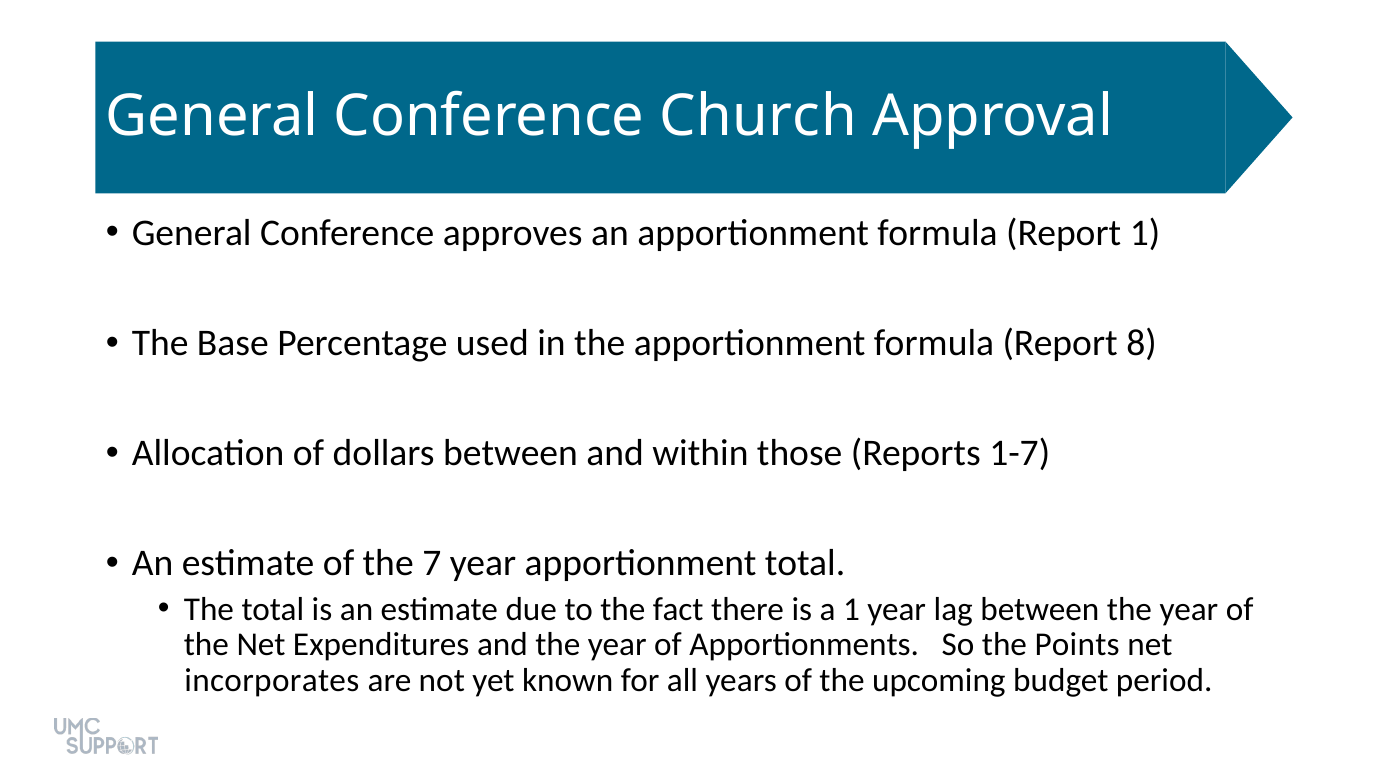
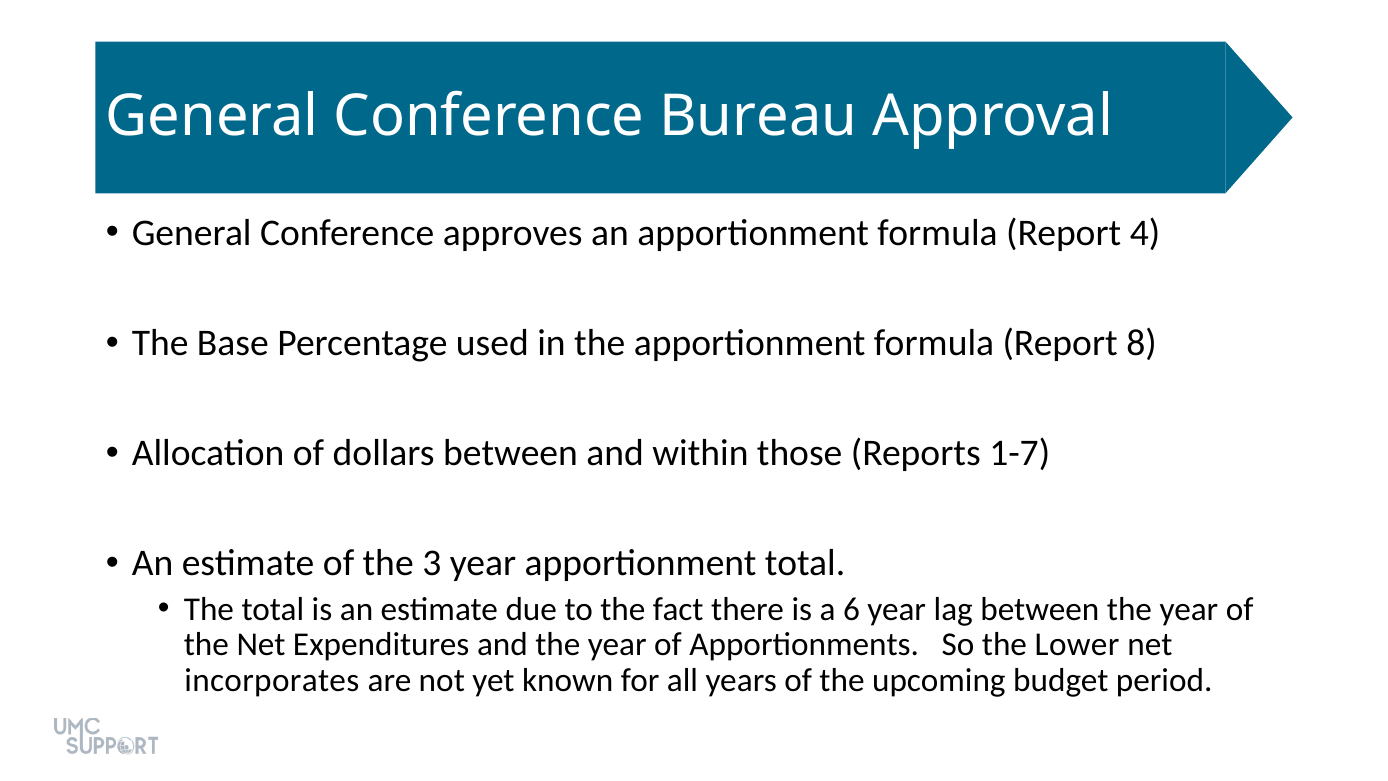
Church: Church -> Bureau (758, 117)
Report 1: 1 -> 4 (1145, 233)
7: 7 -> 3 (432, 563)
a 1: 1 -> 6 (852, 609)
Points: Points -> Lower (1077, 645)
